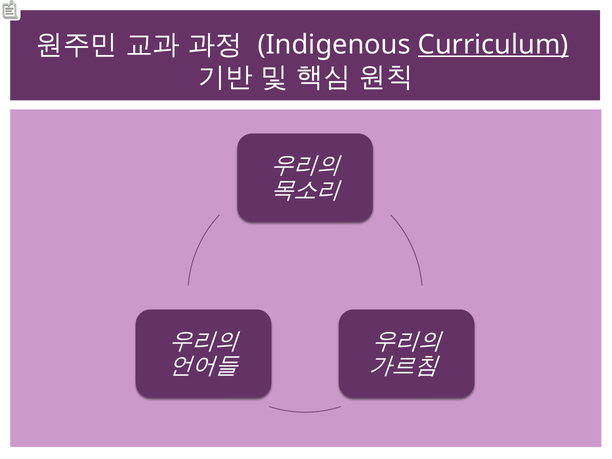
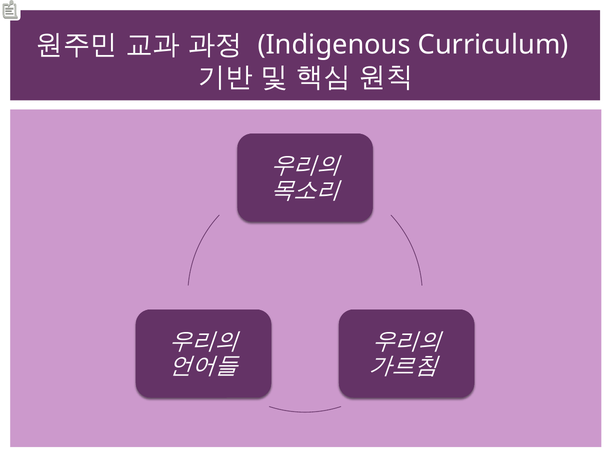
Curriculum underline: present -> none (493, 45)
